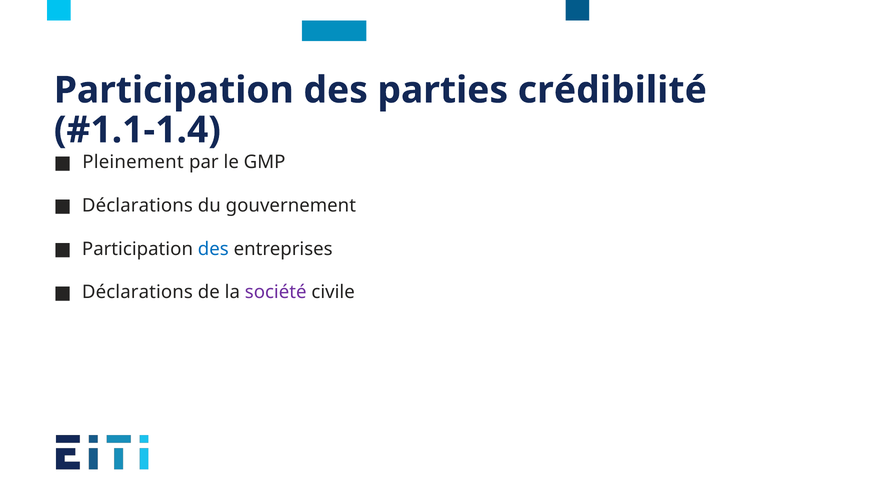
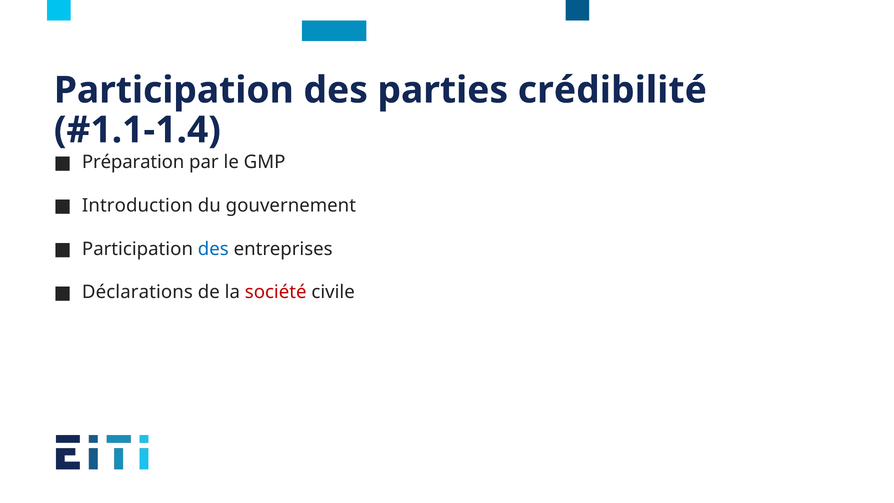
Pleinement: Pleinement -> Préparation (133, 162)
Déclarations: Déclarations -> Introduction (137, 206)
société colour: purple -> red (276, 292)
